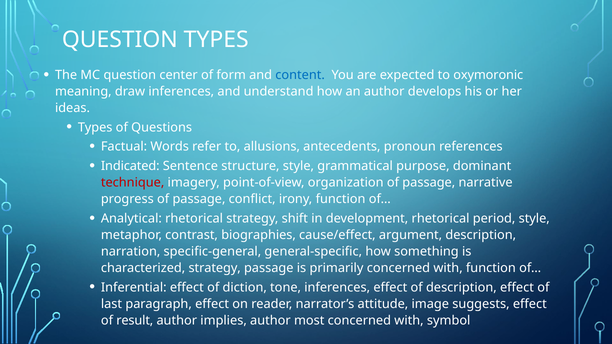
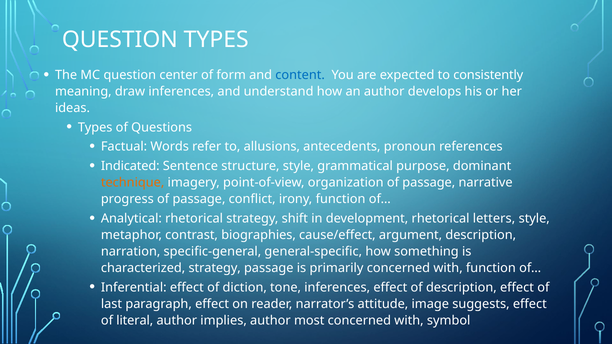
oxymoronic: oxymoronic -> consistently (488, 75)
technique colour: red -> orange (133, 183)
period: period -> letters (494, 219)
result: result -> literal (135, 321)
